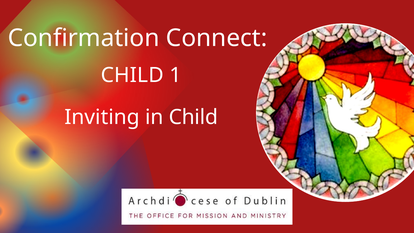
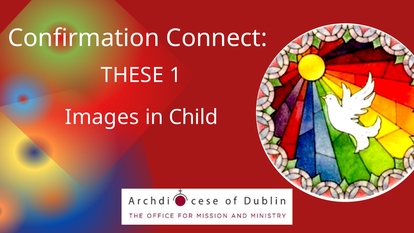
CHILD: CHILD -> THESE (132, 75)
Inviting: Inviting -> Images (102, 117)
